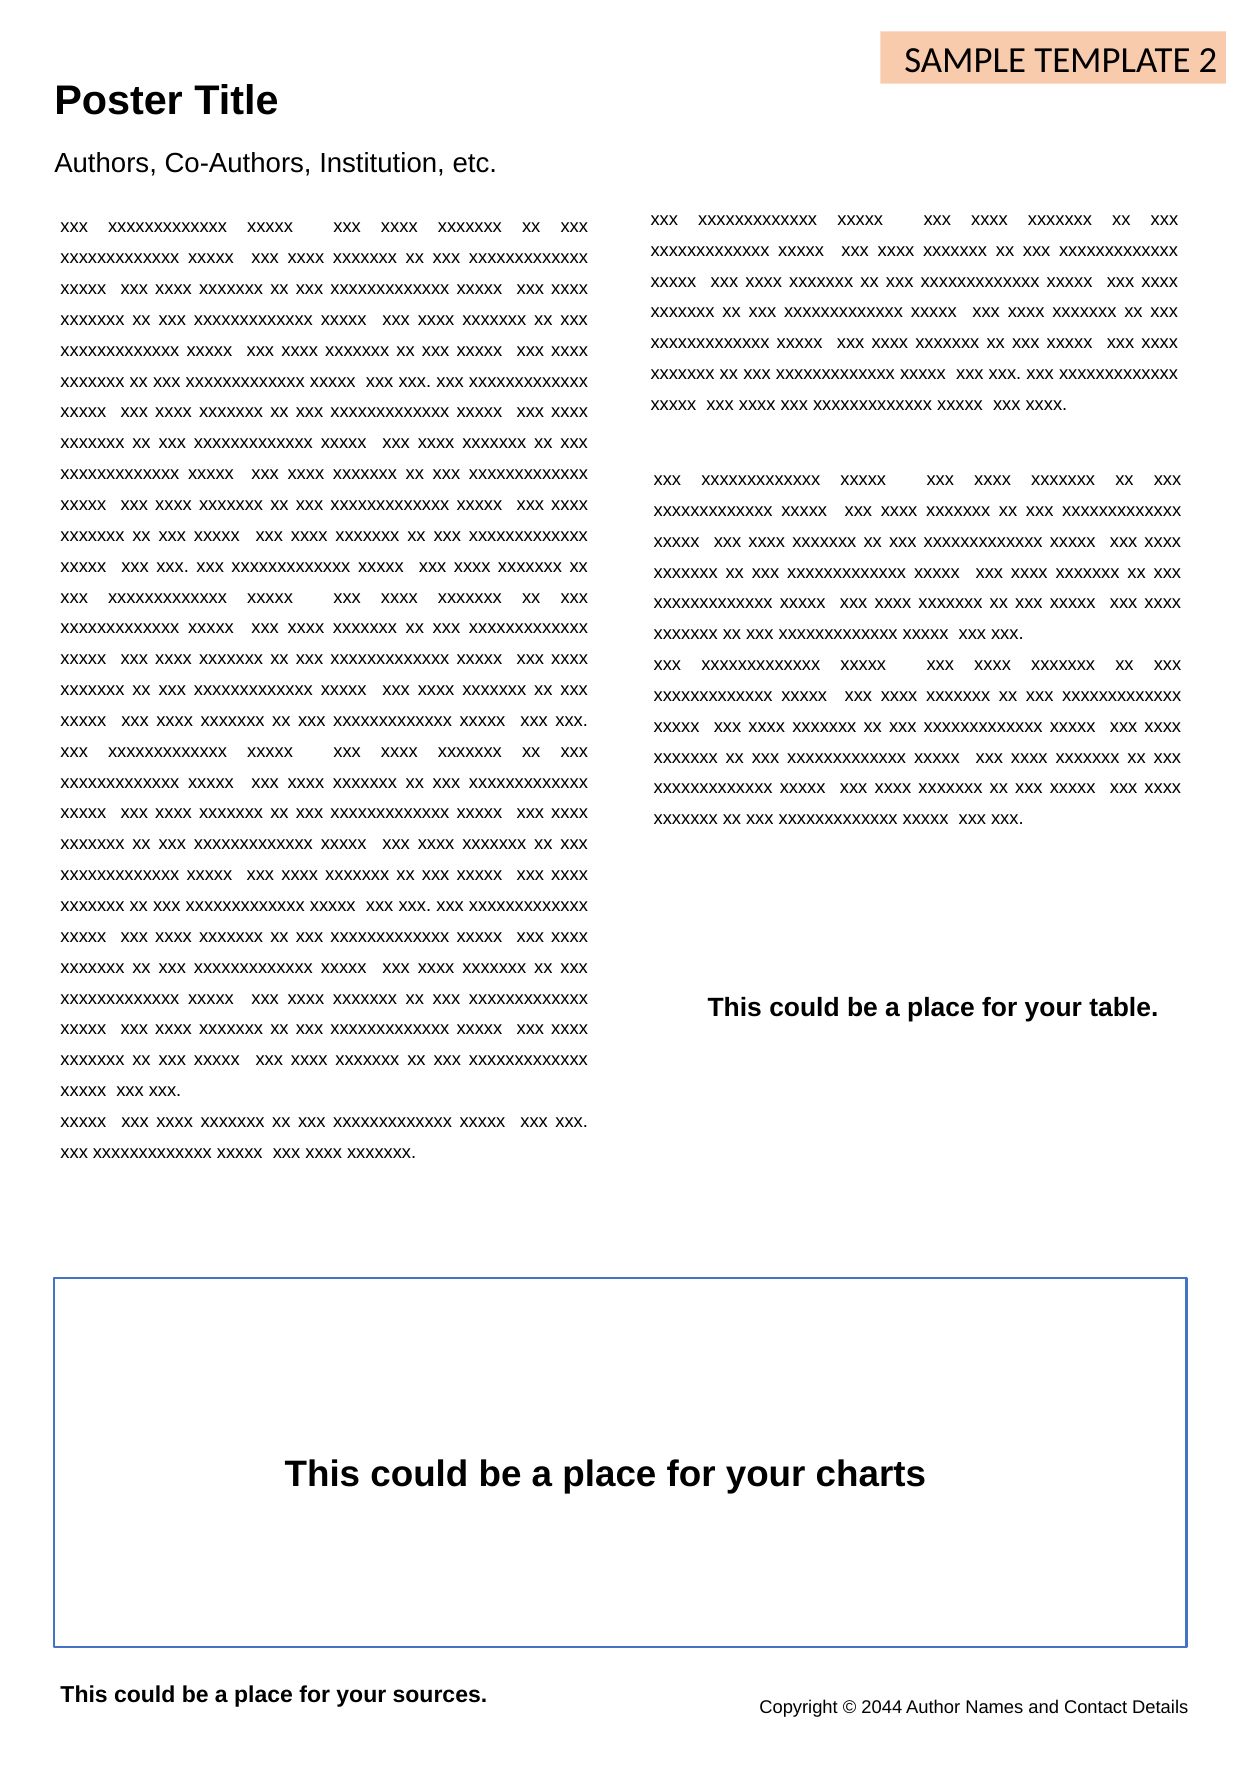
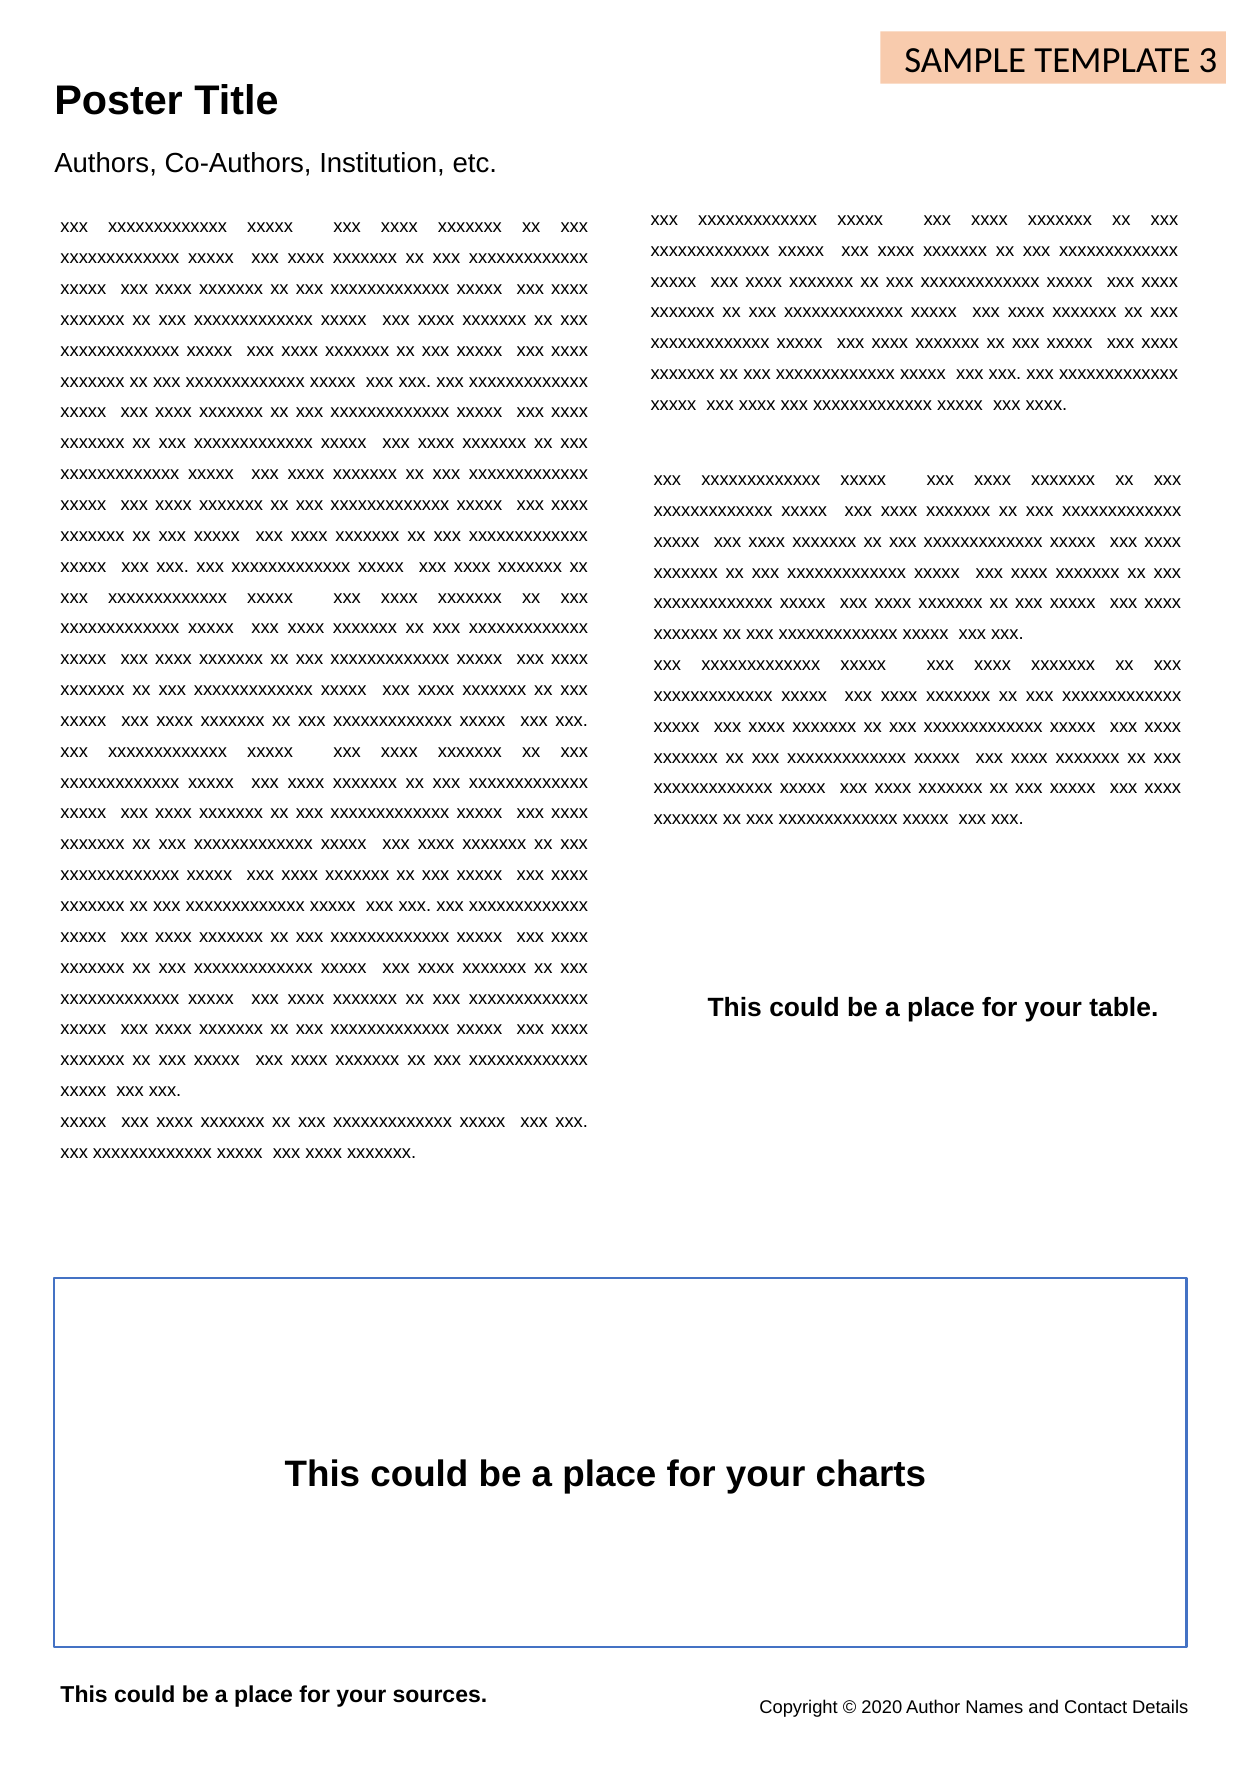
2: 2 -> 3 (1208, 60)
2044: 2044 -> 2020 (882, 1708)
